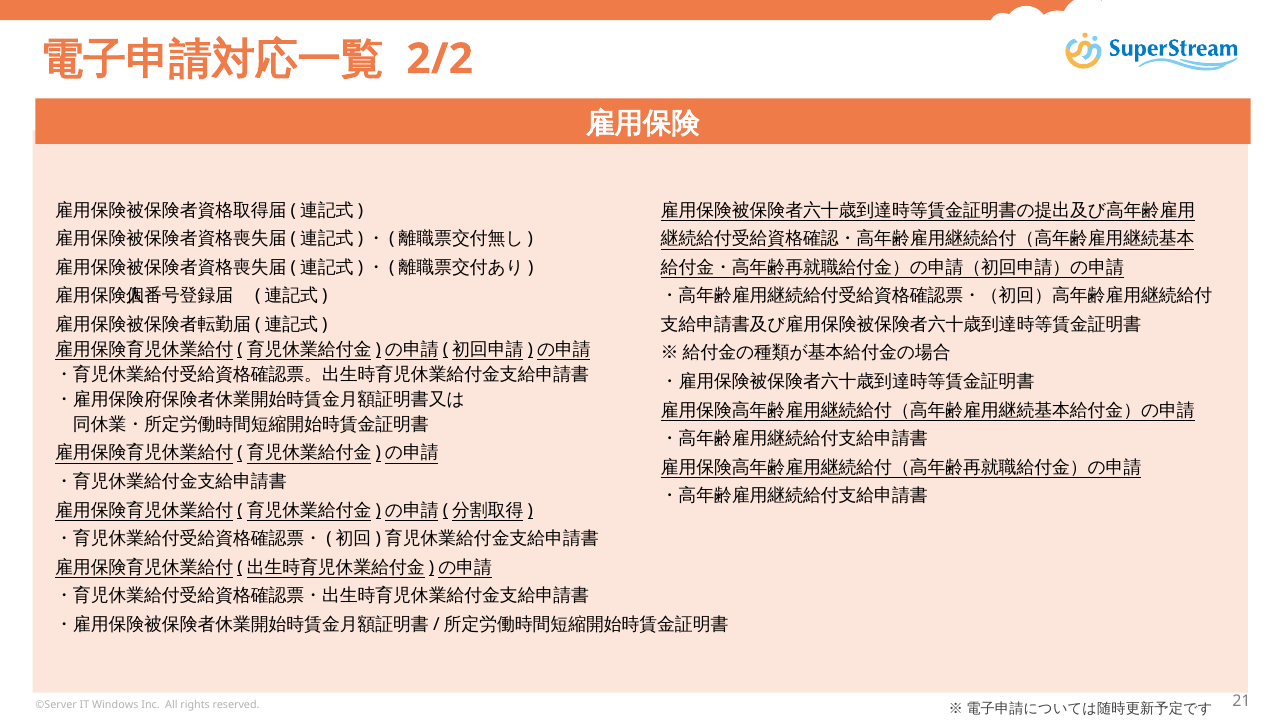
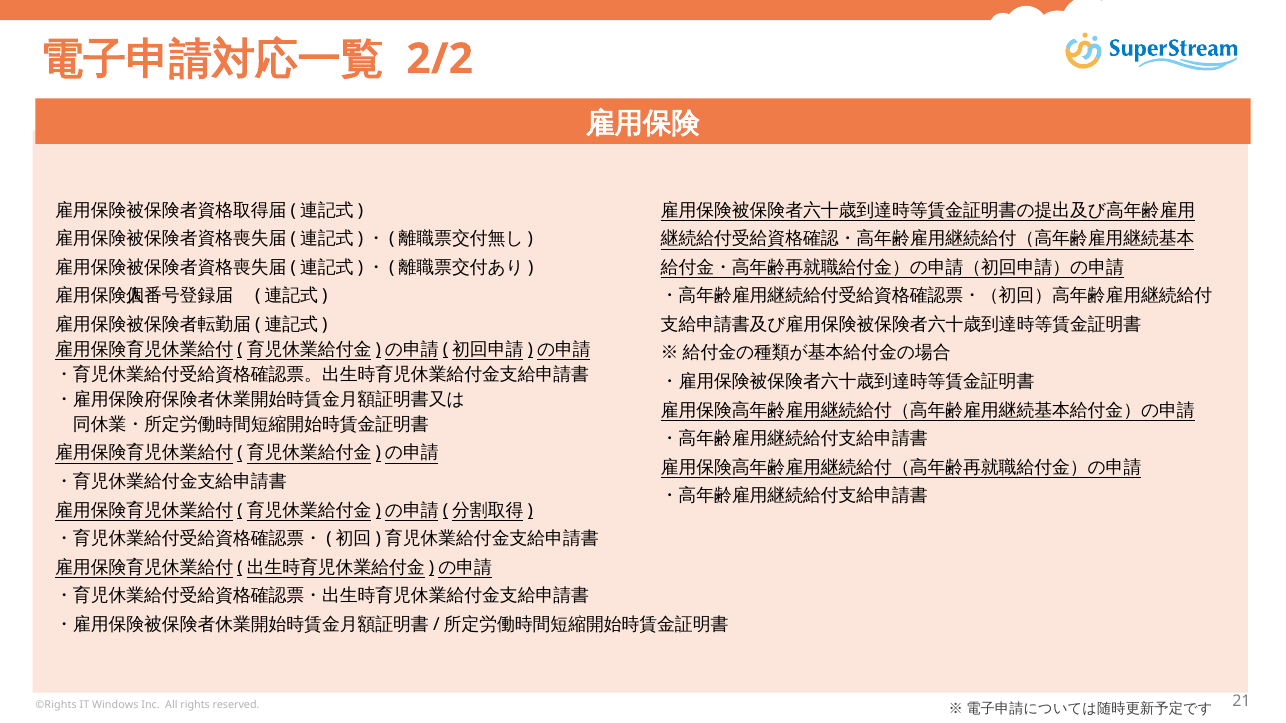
©Server: ©Server -> ©Rights (56, 705)
